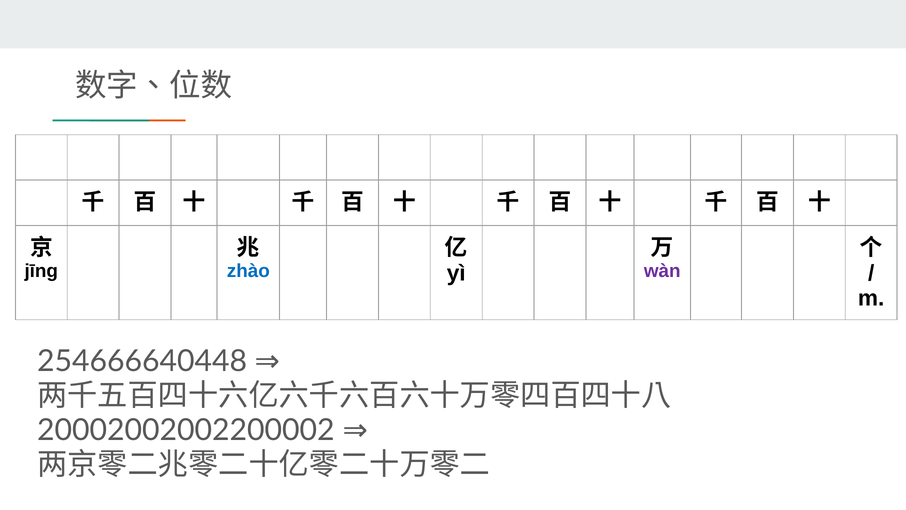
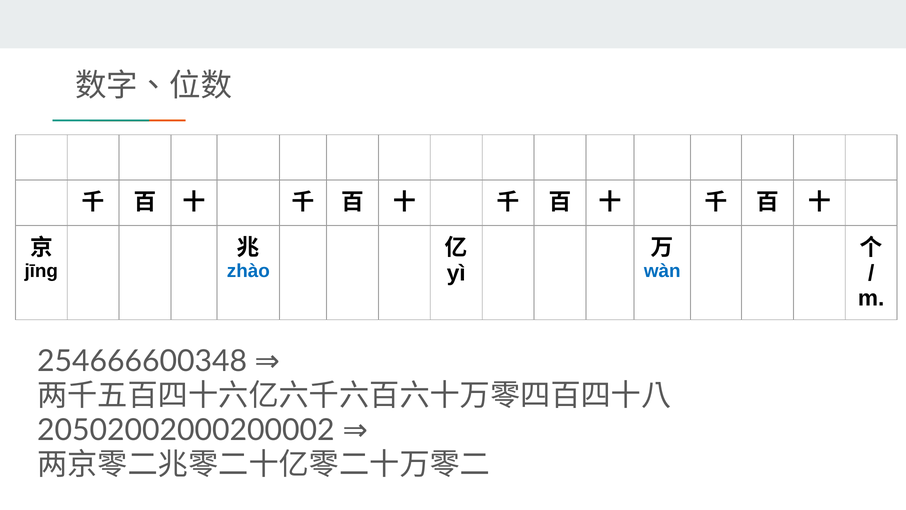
wàn colour: purple -> blue (662, 271)
254666640448: 254666640448 -> 254666600348 (142, 361)
20002002002200002: 20002002002200002 -> 20502002000200002 (186, 430)
